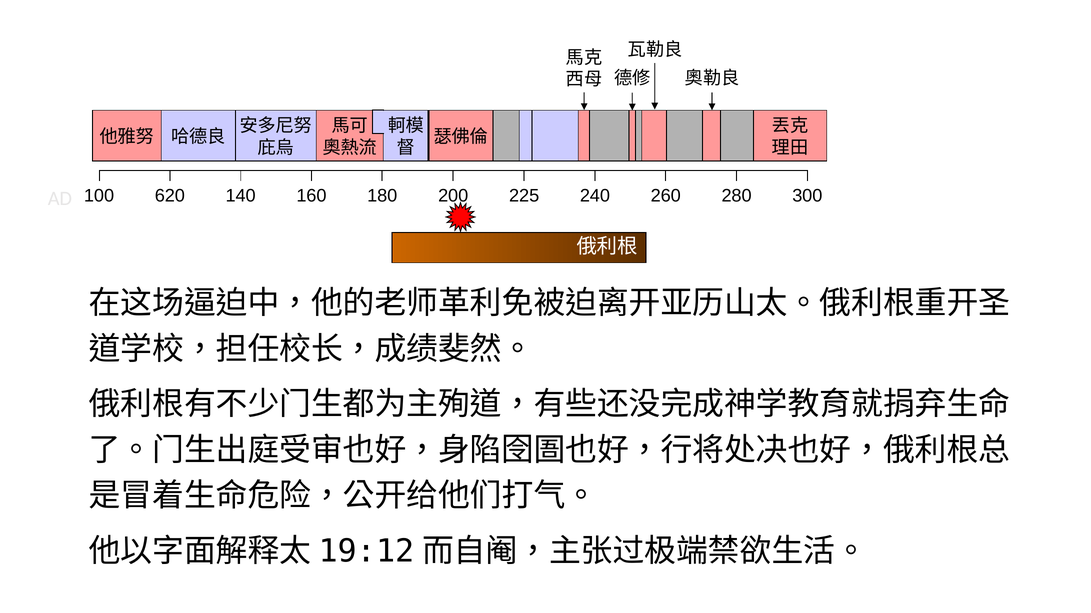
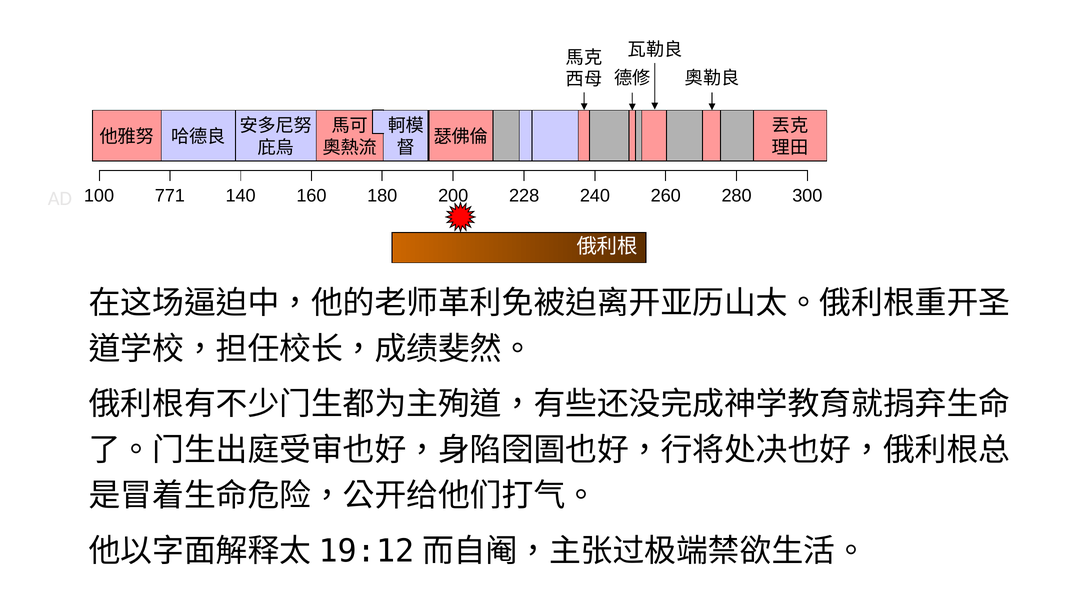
620: 620 -> 771 (170, 196)
225: 225 -> 228 (524, 196)
